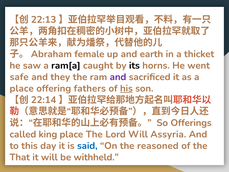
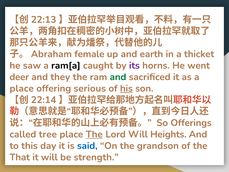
its colour: black -> purple (134, 65)
safe: safe -> deer (19, 77)
and colour: purple -> green (118, 77)
fathers: fathers -> serious (90, 88)
king: king -> tree (48, 134)
The underline: none -> present (94, 134)
Assyria: Assyria -> Heights (168, 134)
reasoned: reasoned -> grandson (158, 146)
withheld: withheld -> strength (96, 157)
